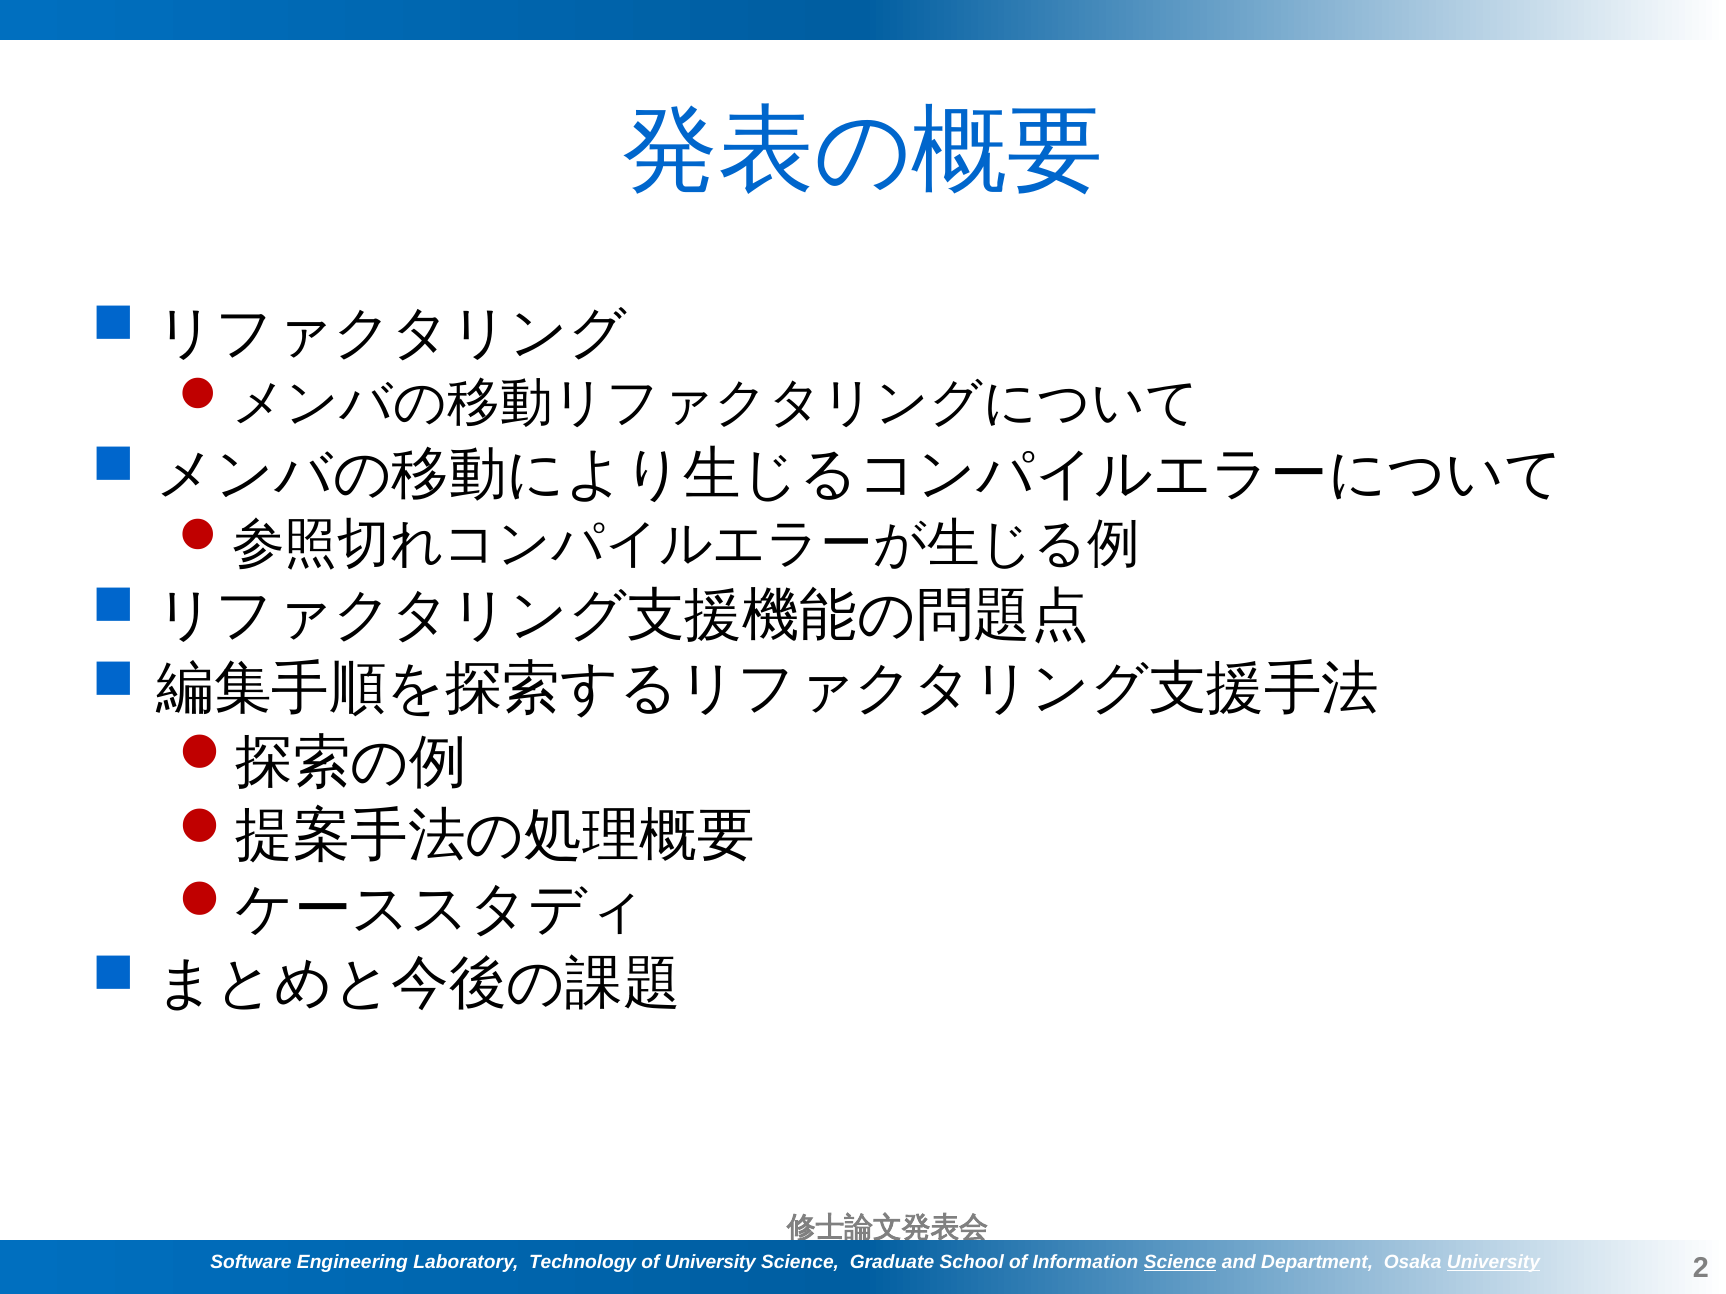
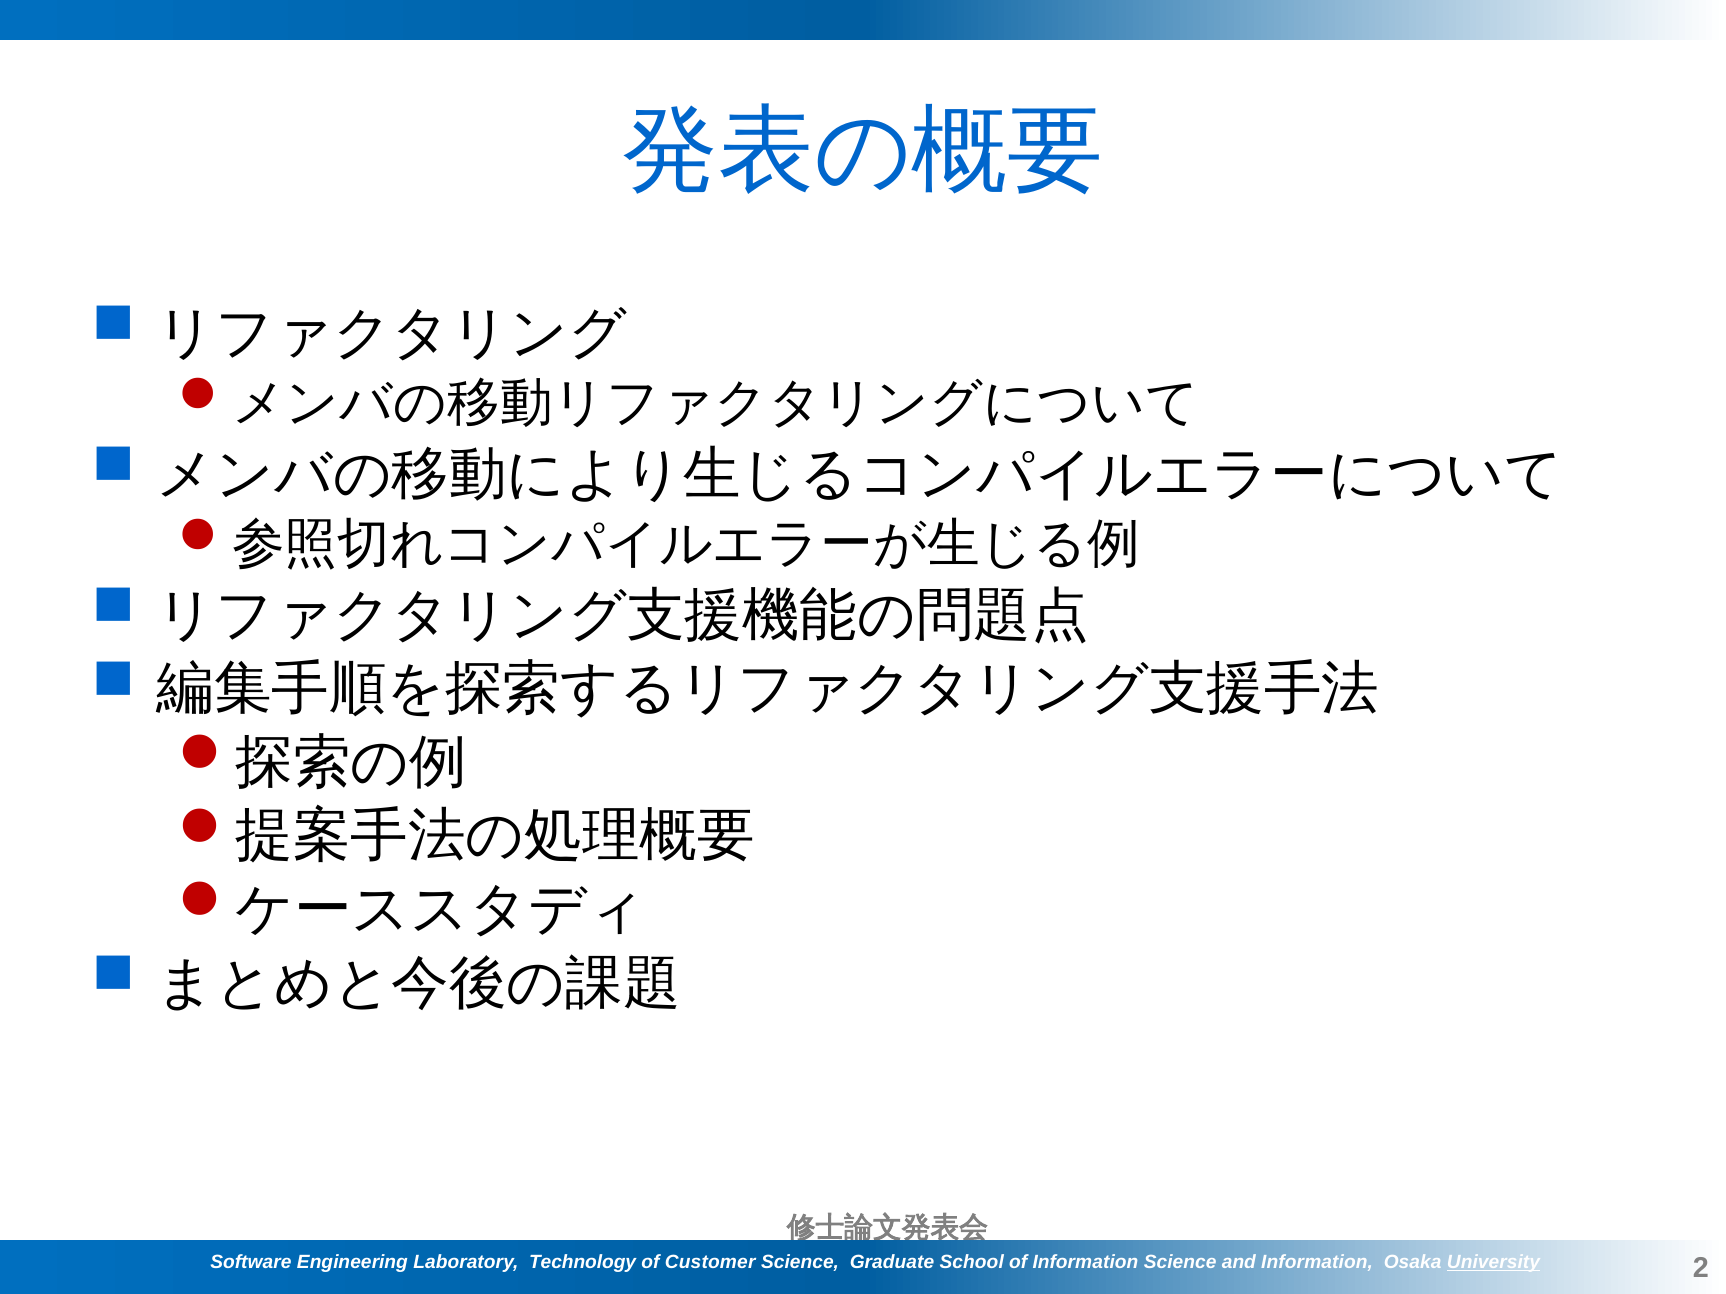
of University: University -> Customer (710, 1263)
Science underline: present -> none (1180, 1263)
and Department: Department -> Information (1317, 1263)
